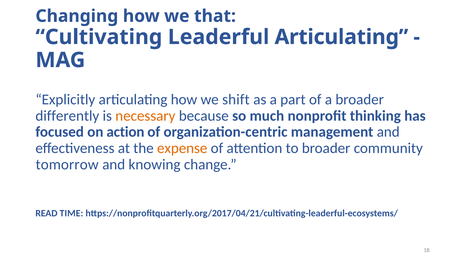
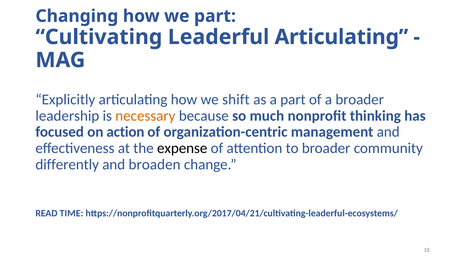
we that: that -> part (215, 16)
differently: differently -> leadership (67, 116)
expense colour: orange -> black (182, 148)
tomorrow: tomorrow -> differently (67, 164)
knowing: knowing -> broaden (155, 164)
